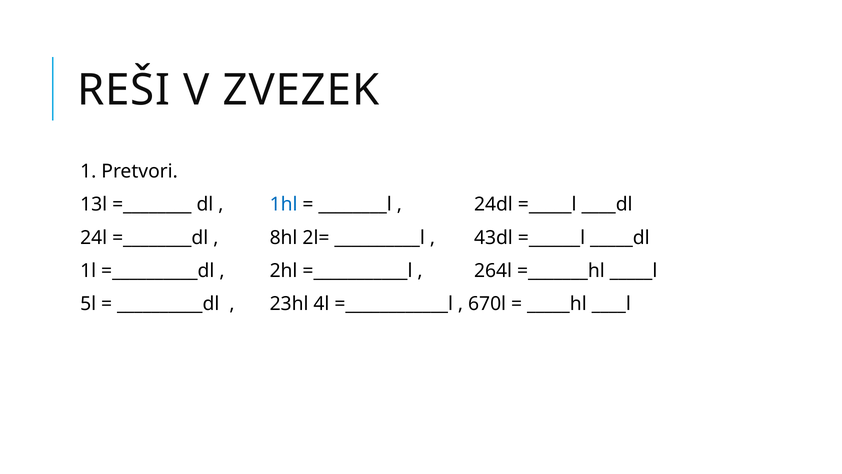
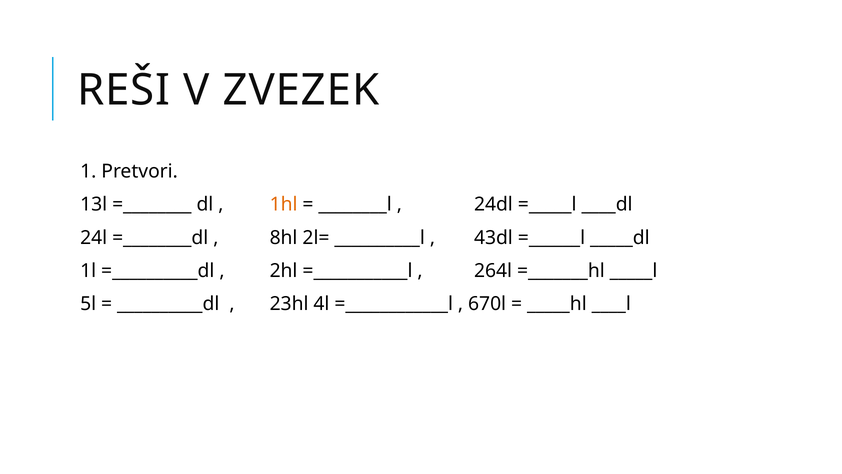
1hl colour: blue -> orange (284, 204)
